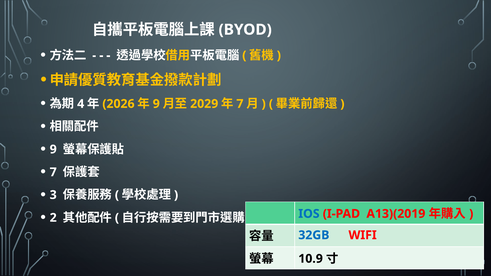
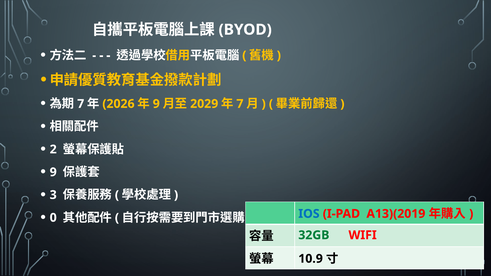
4: 4 -> 7 (81, 104)
9: 9 -> 2 (53, 149)
7: 7 -> 9 (53, 172)
2: 2 -> 0 (53, 218)
32GB colour: blue -> green (314, 235)
